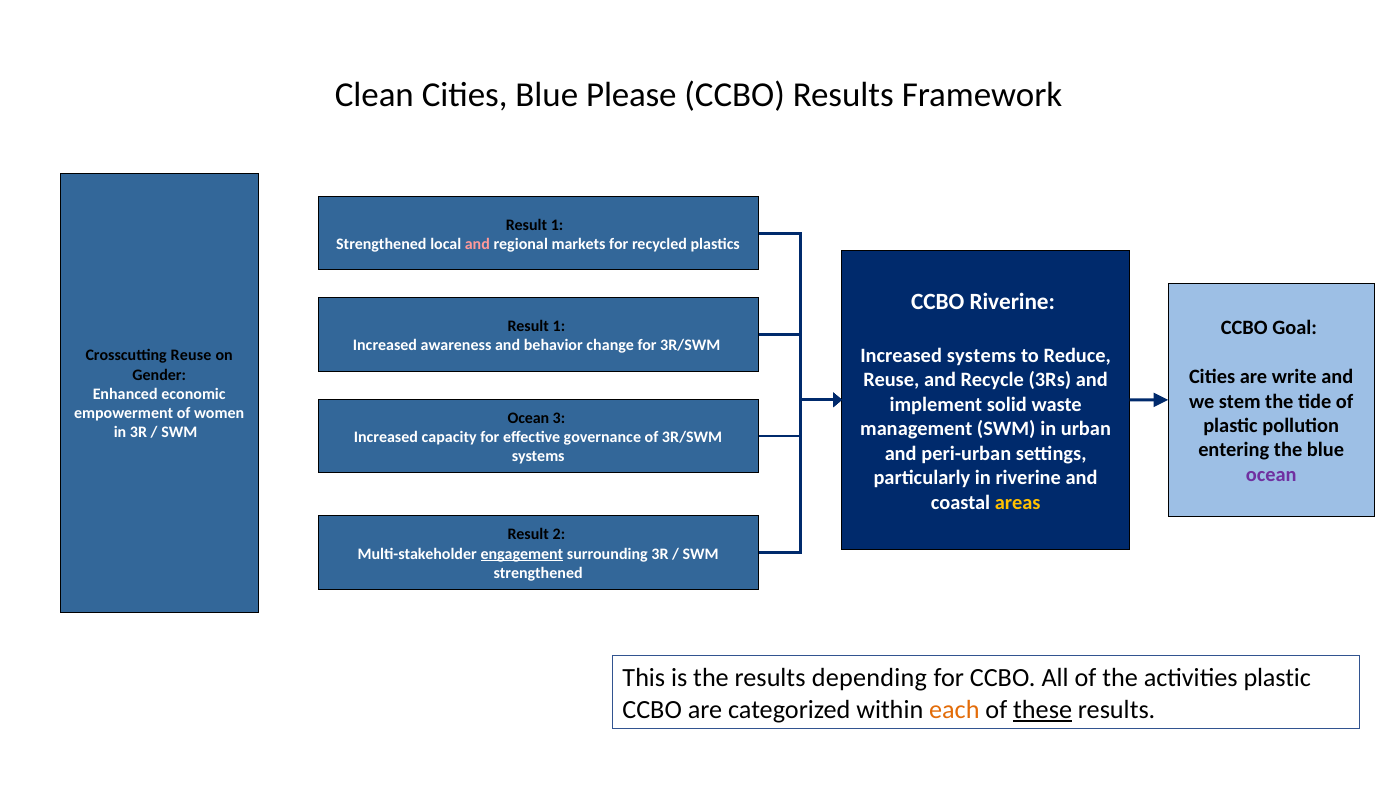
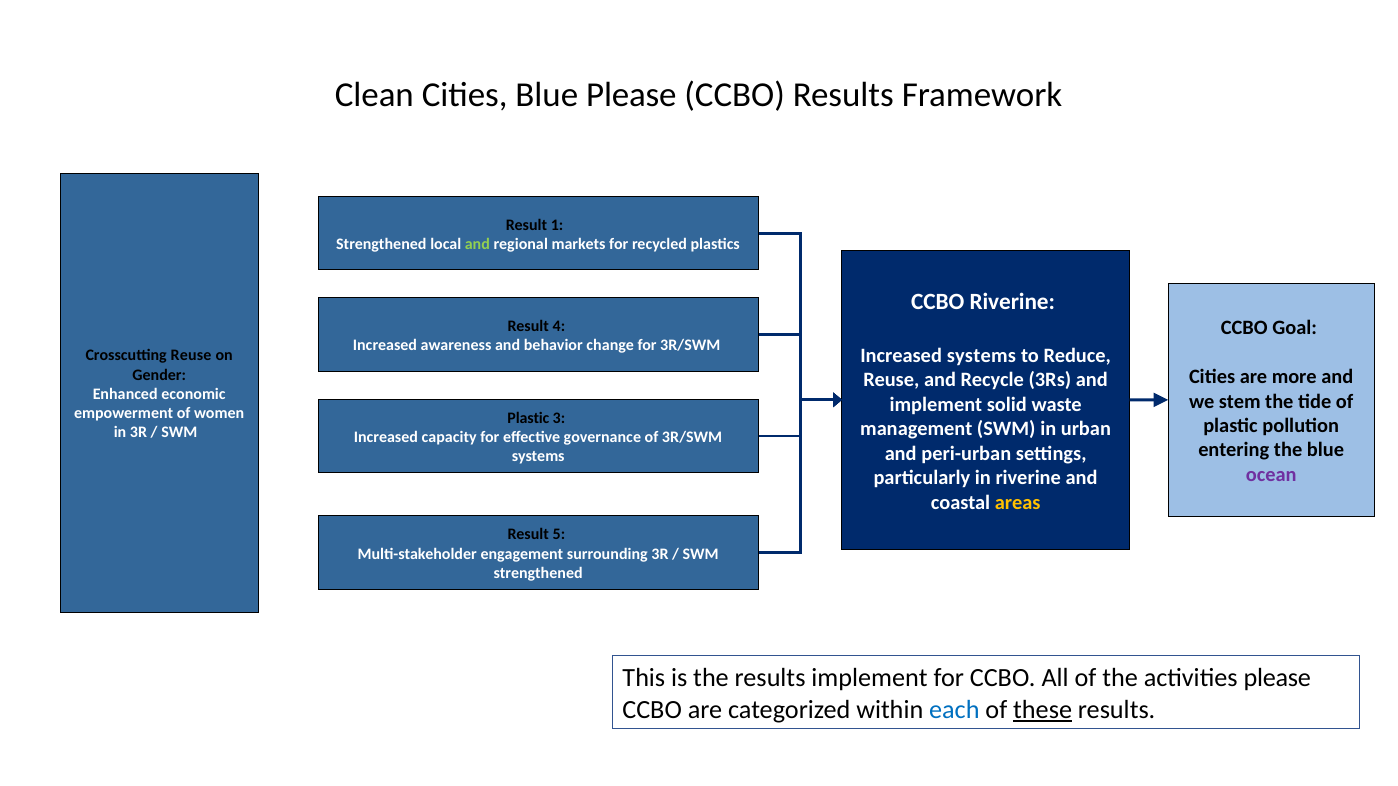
and colour: pink -> light green (477, 244)
1: 1 -> 4 (559, 326)
write: write -> more (1294, 377)
Ocean: Ocean -> Plastic (528, 418)
2: 2 -> 5 (559, 535)
engagement underline: present -> none (522, 554)
results depending: depending -> implement (870, 678)
activities plastic: plastic -> please (1277, 678)
each colour: orange -> blue (954, 710)
